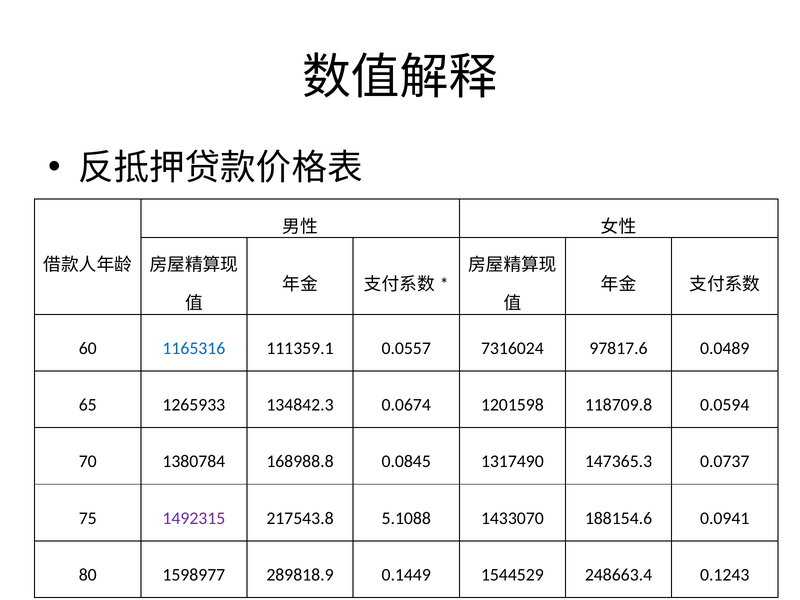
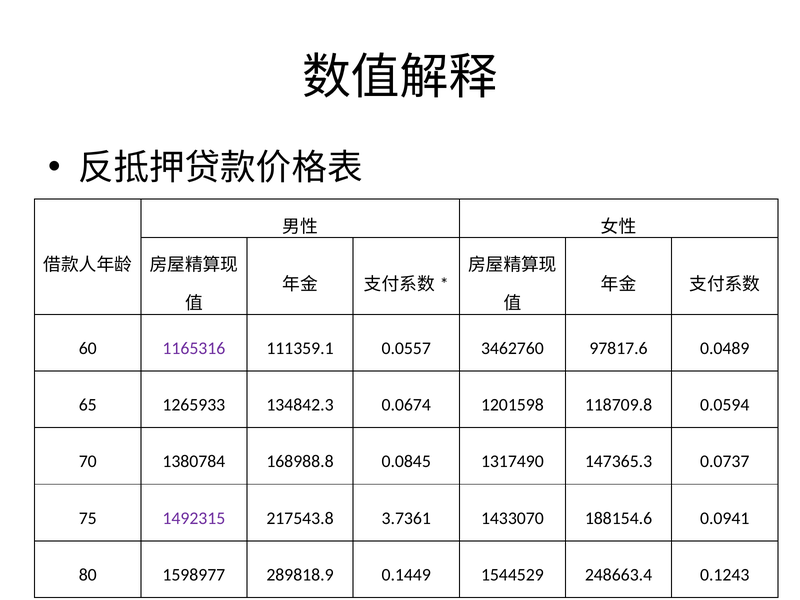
1165316 colour: blue -> purple (194, 348)
7316024: 7316024 -> 3462760 (512, 348)
5.1088: 5.1088 -> 3.7361 (406, 518)
